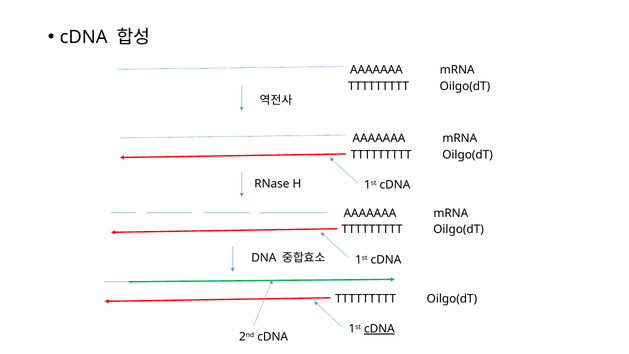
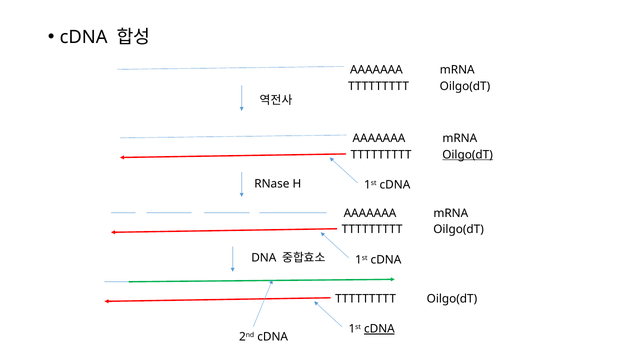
Oilgo(dT underline: none -> present (468, 155)
